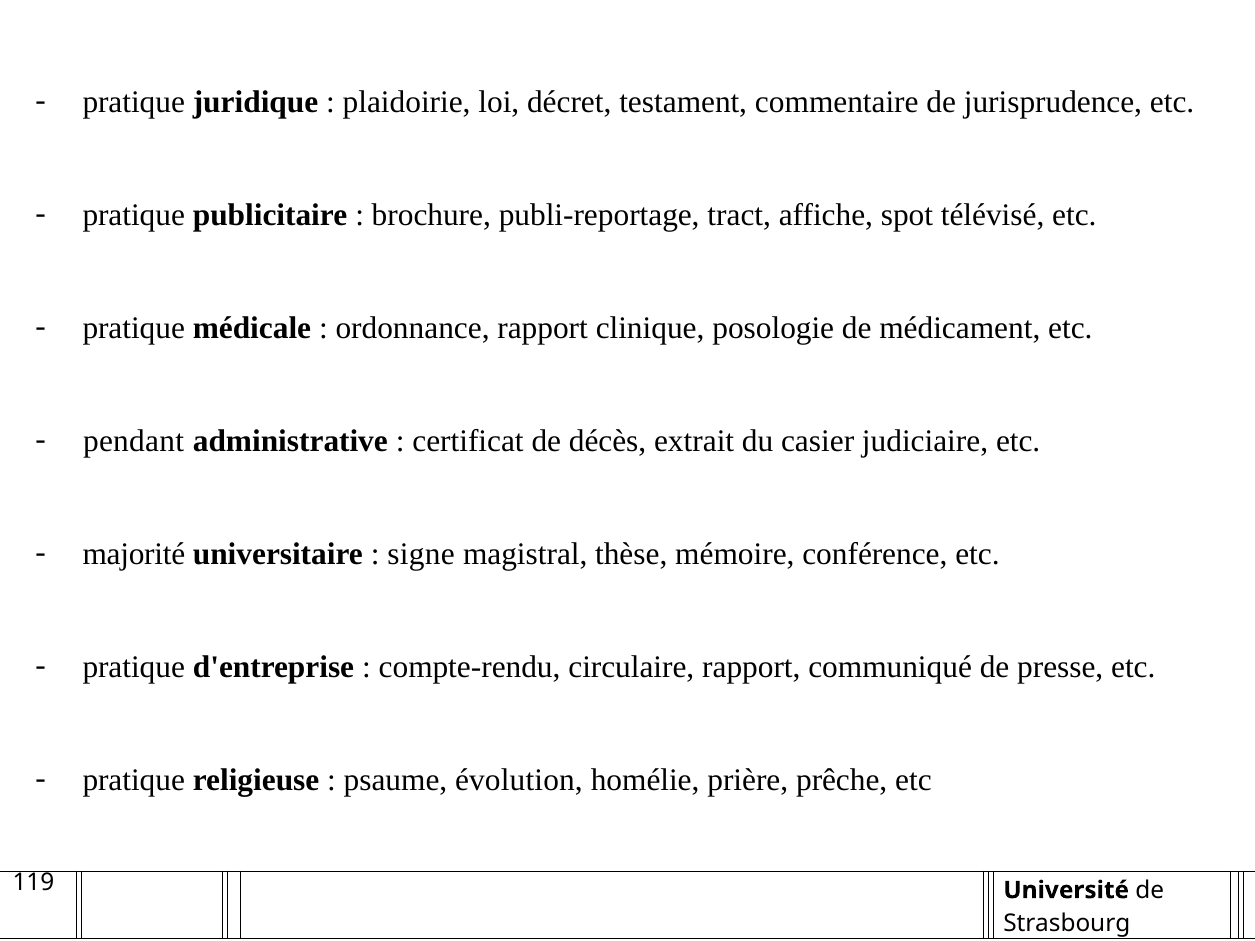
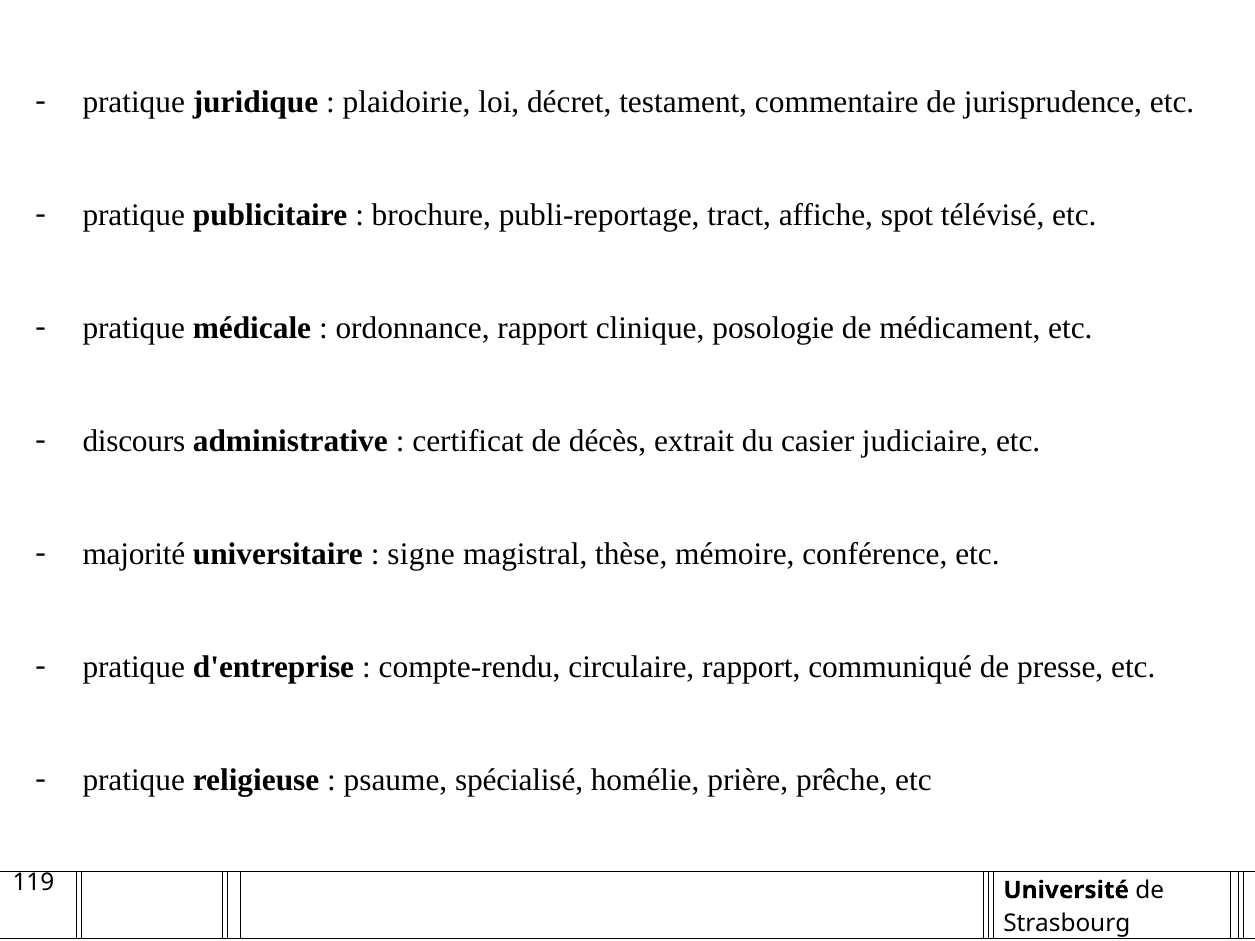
pendant: pendant -> discours (134, 441)
évolution: évolution -> spécialisé (519, 780)
